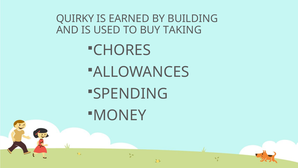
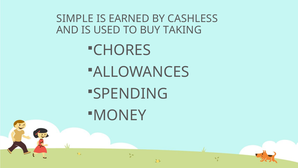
QUIRKY: QUIRKY -> SIMPLE (75, 19)
BUILDING: BUILDING -> CASHLESS (193, 19)
